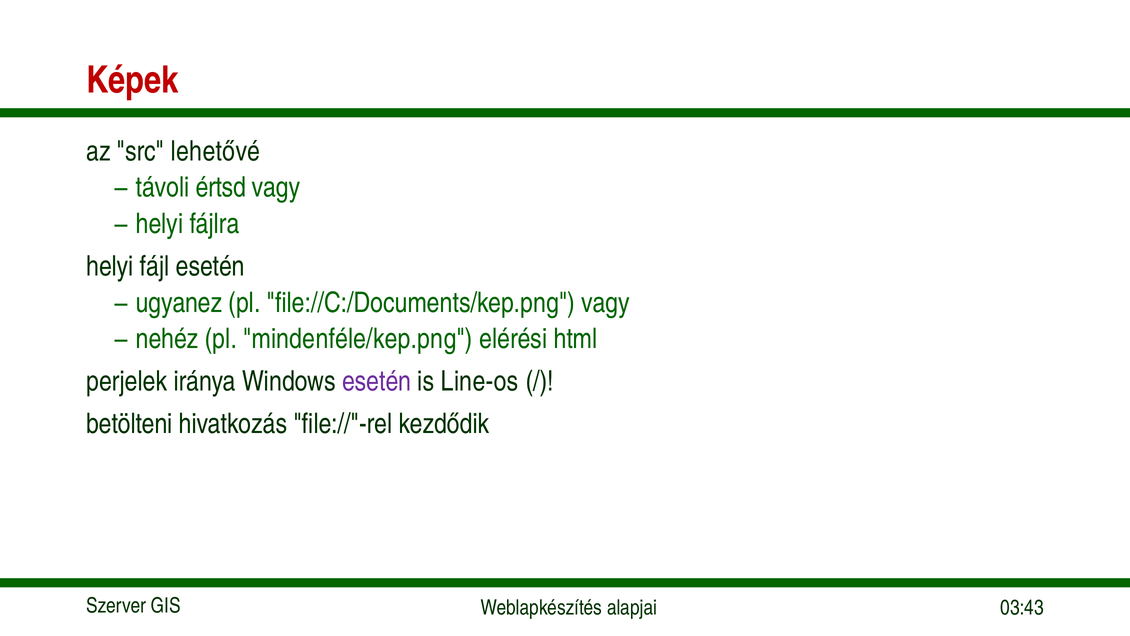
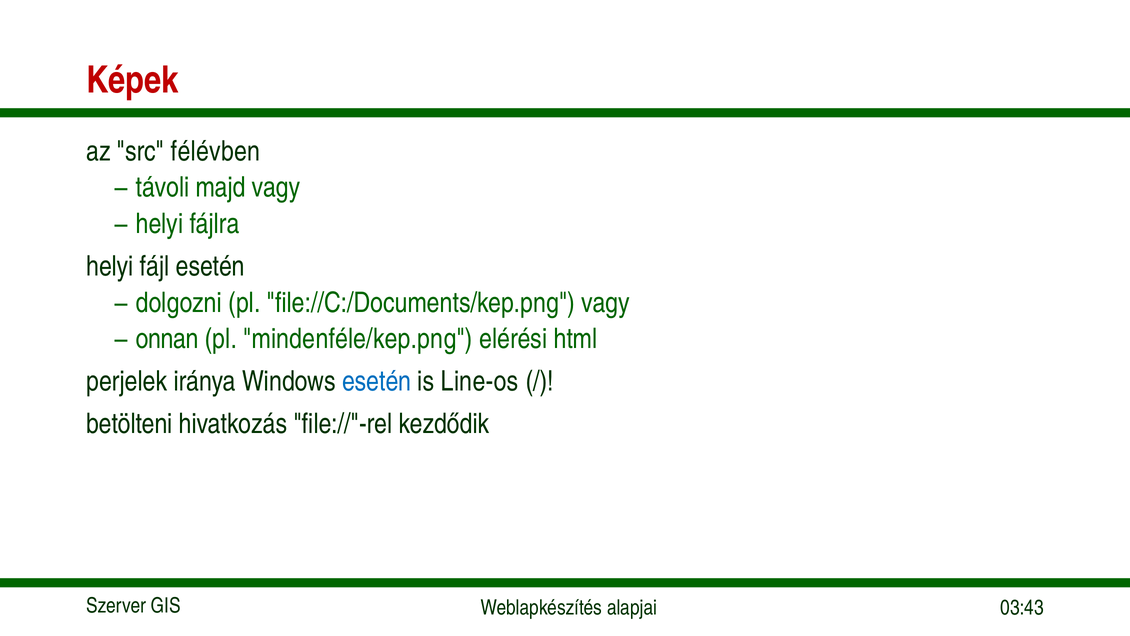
lehetővé: lehetővé -> félévben (216, 151)
értsd: értsd -> majd (221, 188)
ugyanez: ugyanez -> dolgozni (179, 303)
nehéz: nehéz -> onnan (167, 339)
esetén colour: purple -> blue (377, 381)
